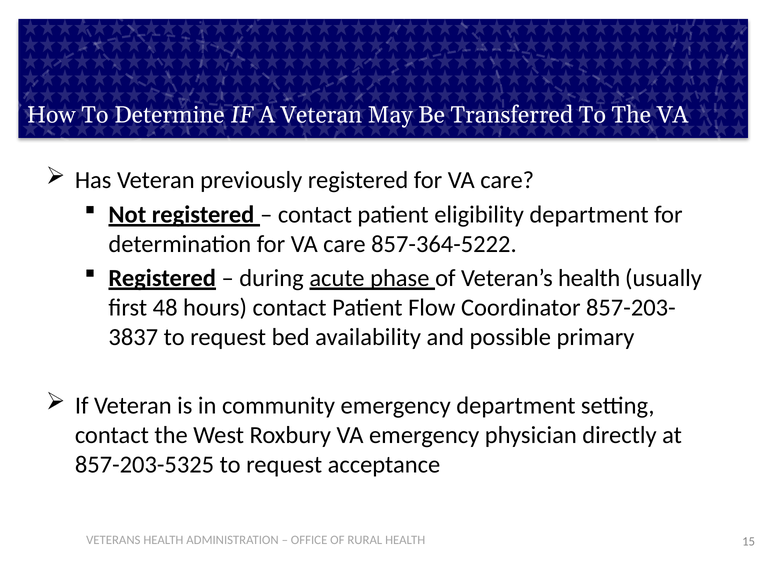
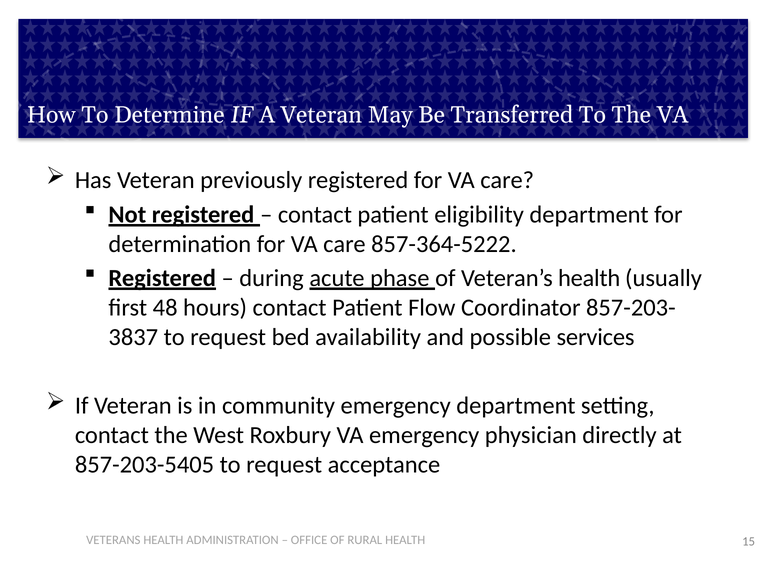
primary: primary -> services (596, 337)
857-203-5325: 857-203-5325 -> 857-203-5405 (145, 465)
